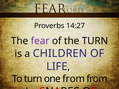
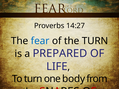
fear colour: purple -> blue (40, 41)
CHILDREN: CHILDREN -> PREPARED (60, 54)
one from: from -> body (74, 79)
